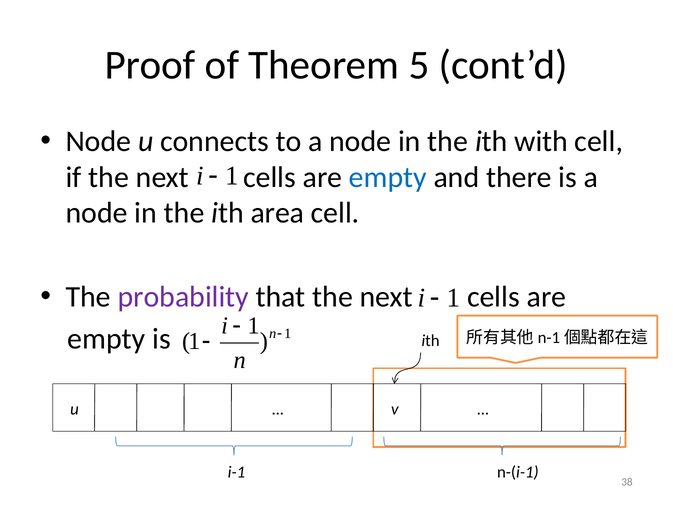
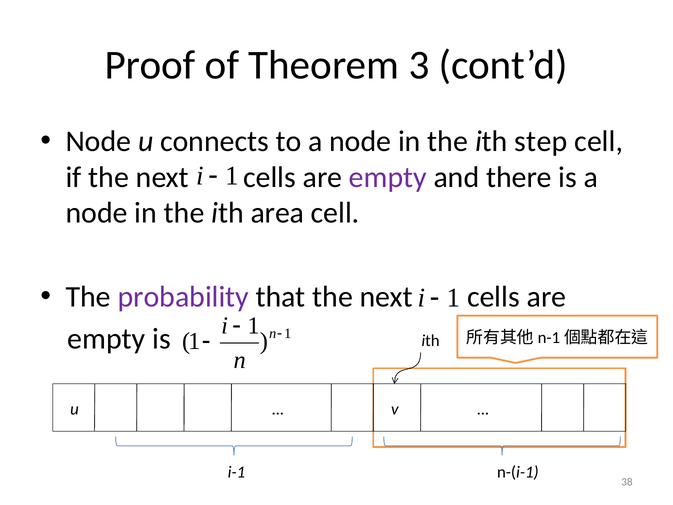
5: 5 -> 3 (419, 65)
with: with -> step (541, 141)
empty colour: blue -> purple (388, 177)
